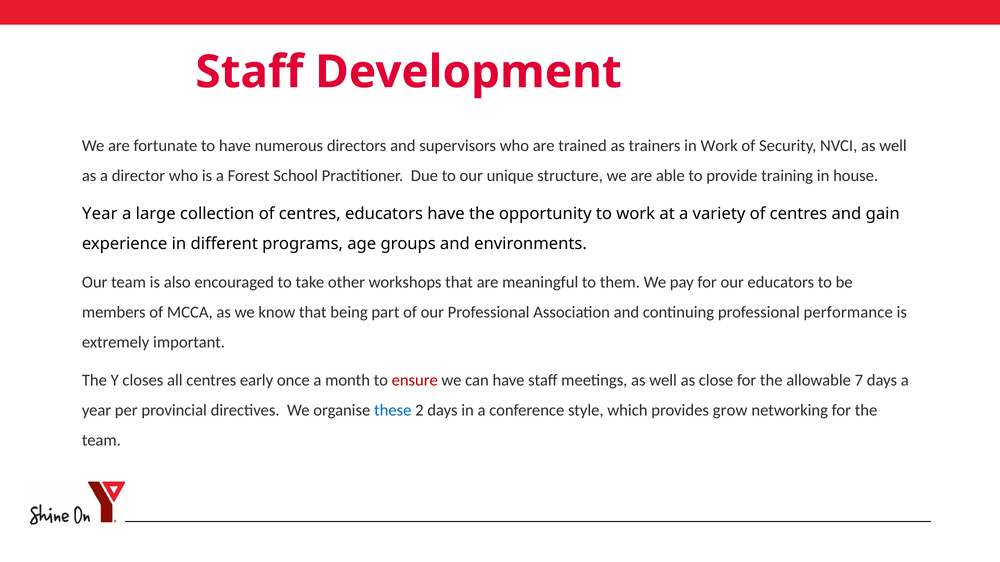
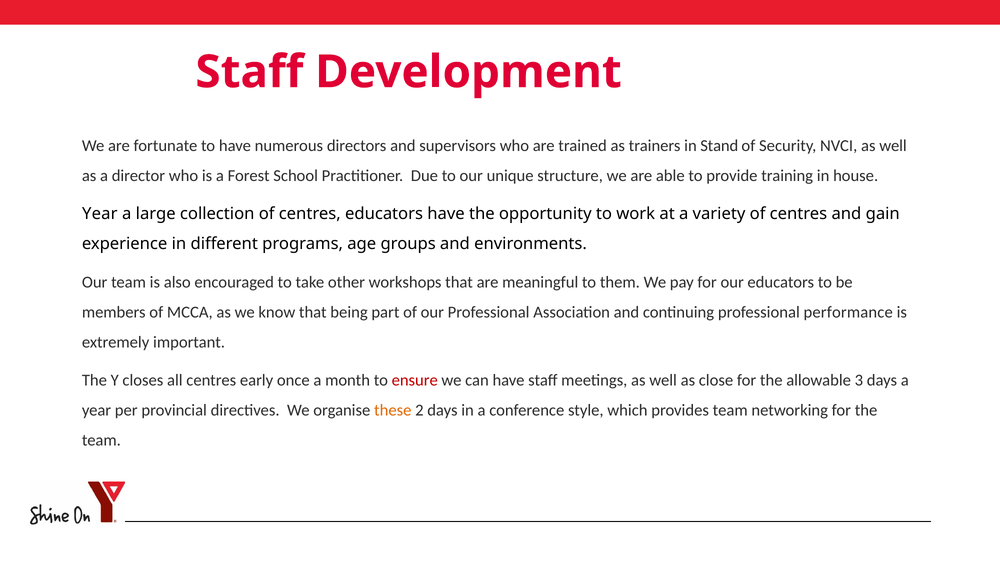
in Work: Work -> Stand (719, 146)
7: 7 -> 3 (859, 381)
these colour: blue -> orange (393, 411)
provides grow: grow -> team (730, 411)
